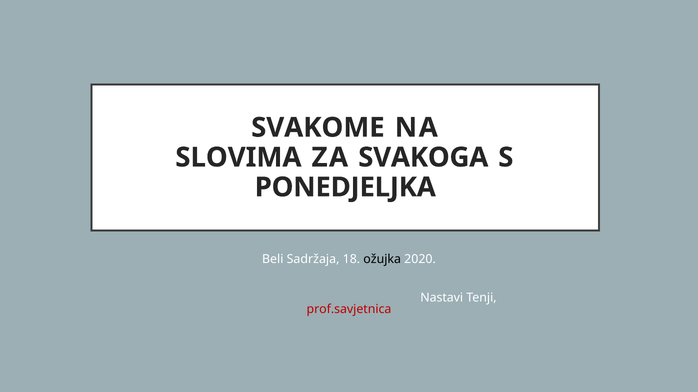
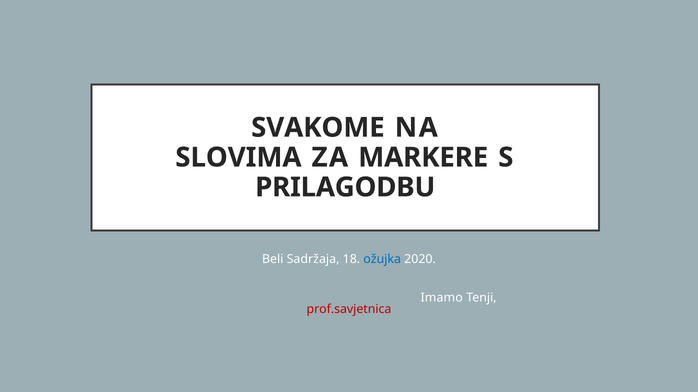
SVAKOGA: SVAKOGA -> MARKERE (423, 158)
PONEDJELJKA: PONEDJELJKA -> PRILAGODBU (345, 188)
ožujka colour: black -> blue (382, 260)
Nastavi: Nastavi -> Imamo (442, 298)
